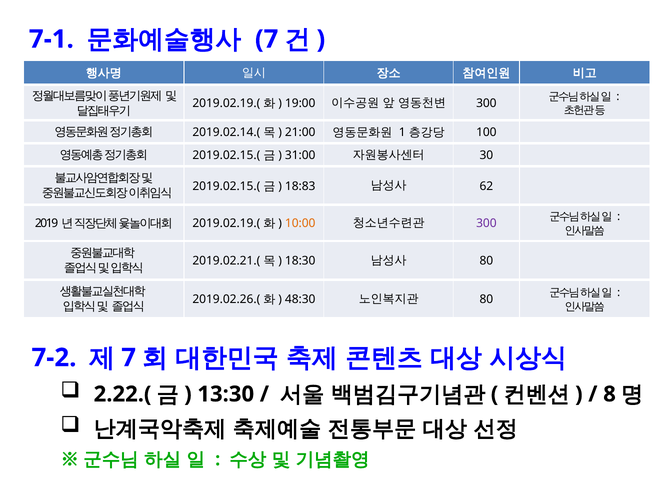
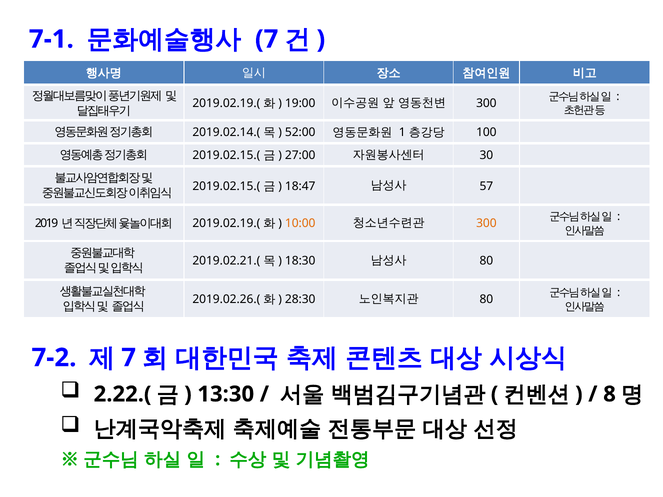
21:00: 21:00 -> 52:00 (300, 132)
31:00: 31:00 -> 27:00 (300, 155)
18:83: 18:83 -> 18:47 (300, 186)
62: 62 -> 57 (486, 186)
300 colour: purple -> orange (486, 224)
48:30: 48:30 -> 28:30 (300, 300)
